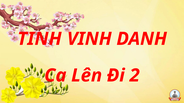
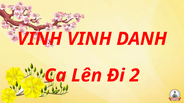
TINH: TINH -> VINH (40, 39)
